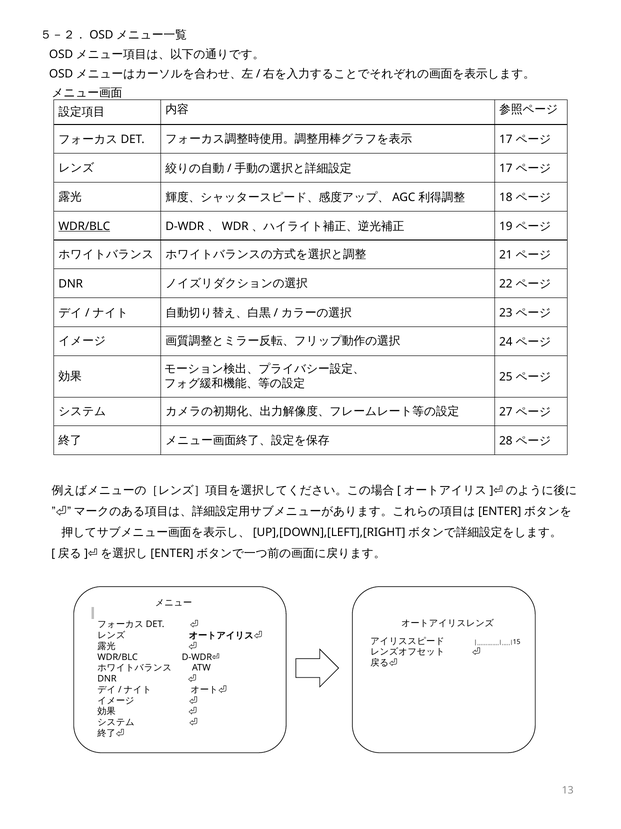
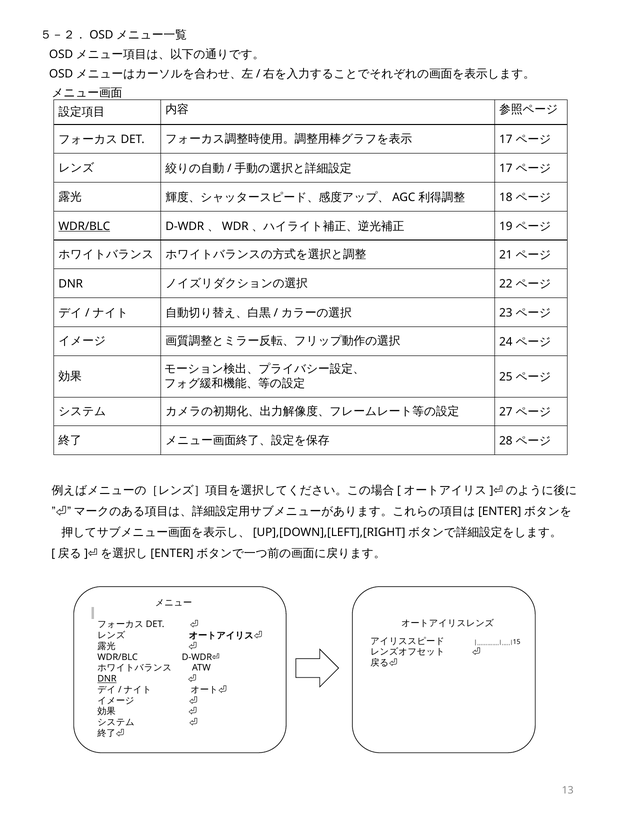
DNR underline: none -> present (107, 678)
